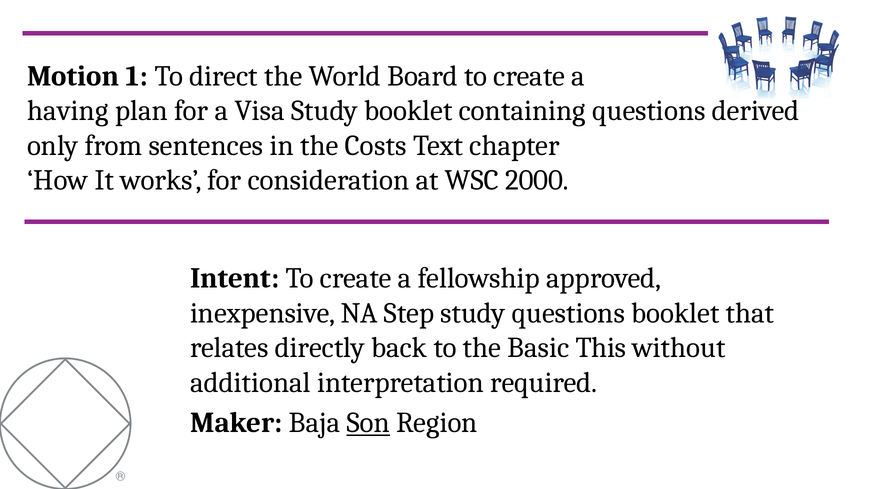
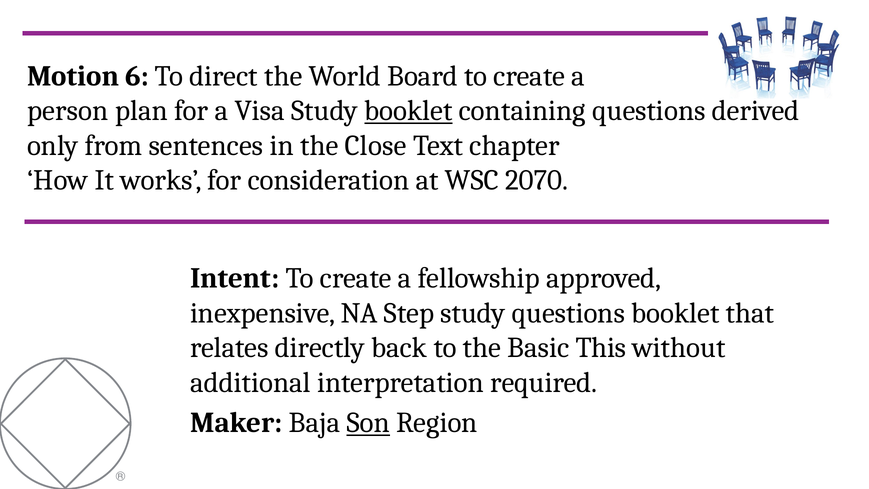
1: 1 -> 6 (137, 76)
having: having -> person (68, 111)
booklet underline: none -> present (408, 111)
Costs: Costs -> Close (376, 146)
2000: 2000 -> 2070 (537, 180)
